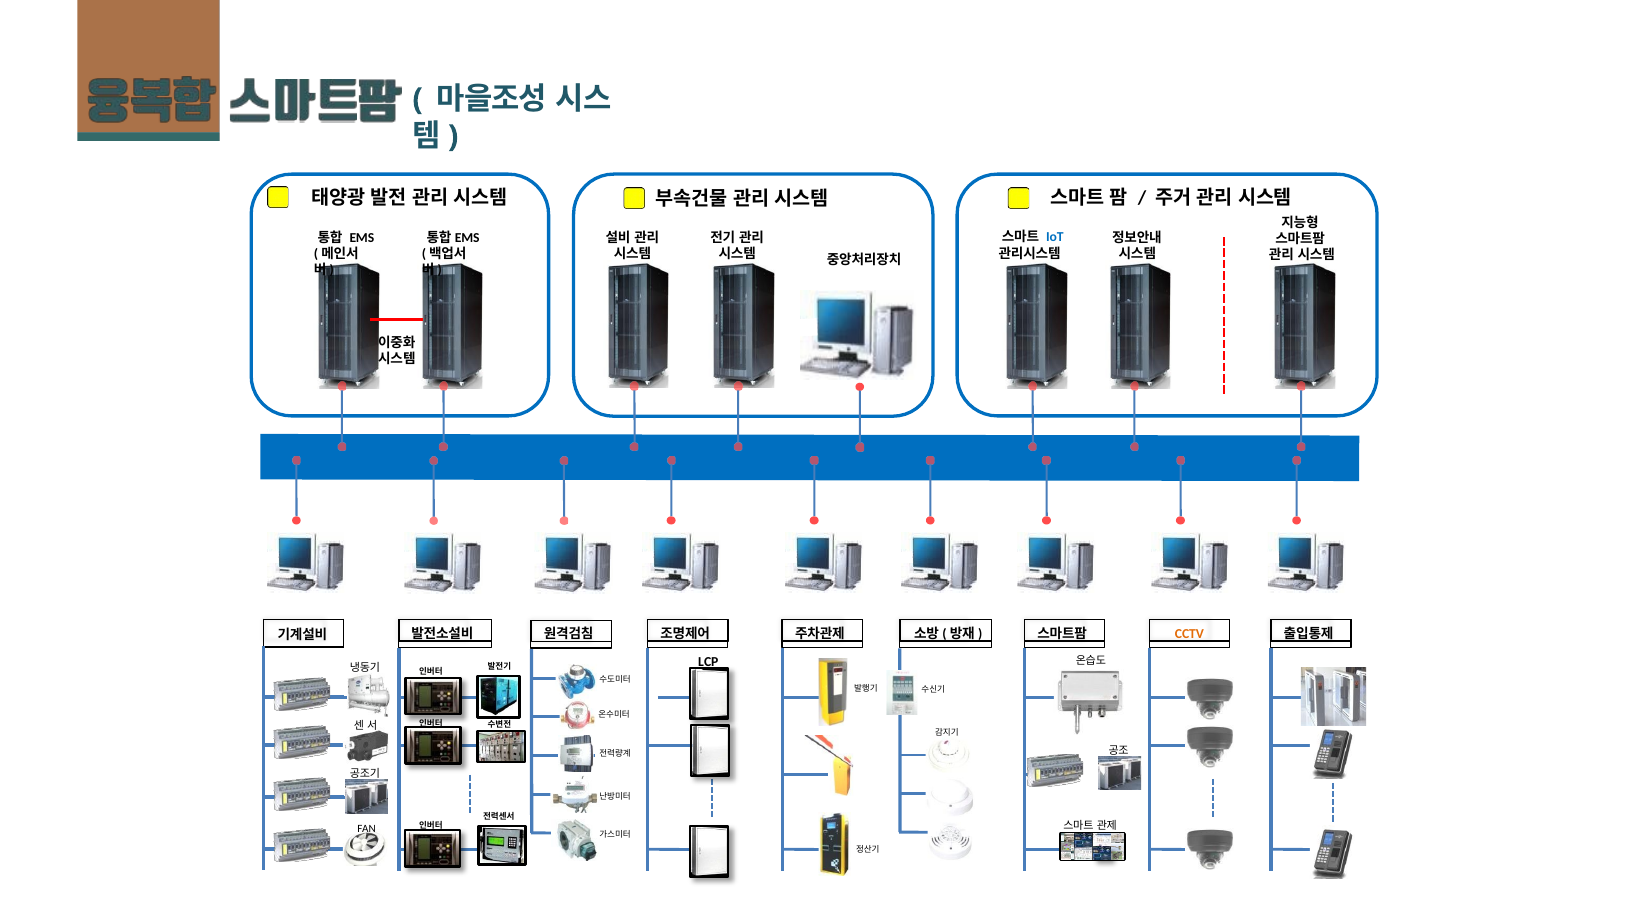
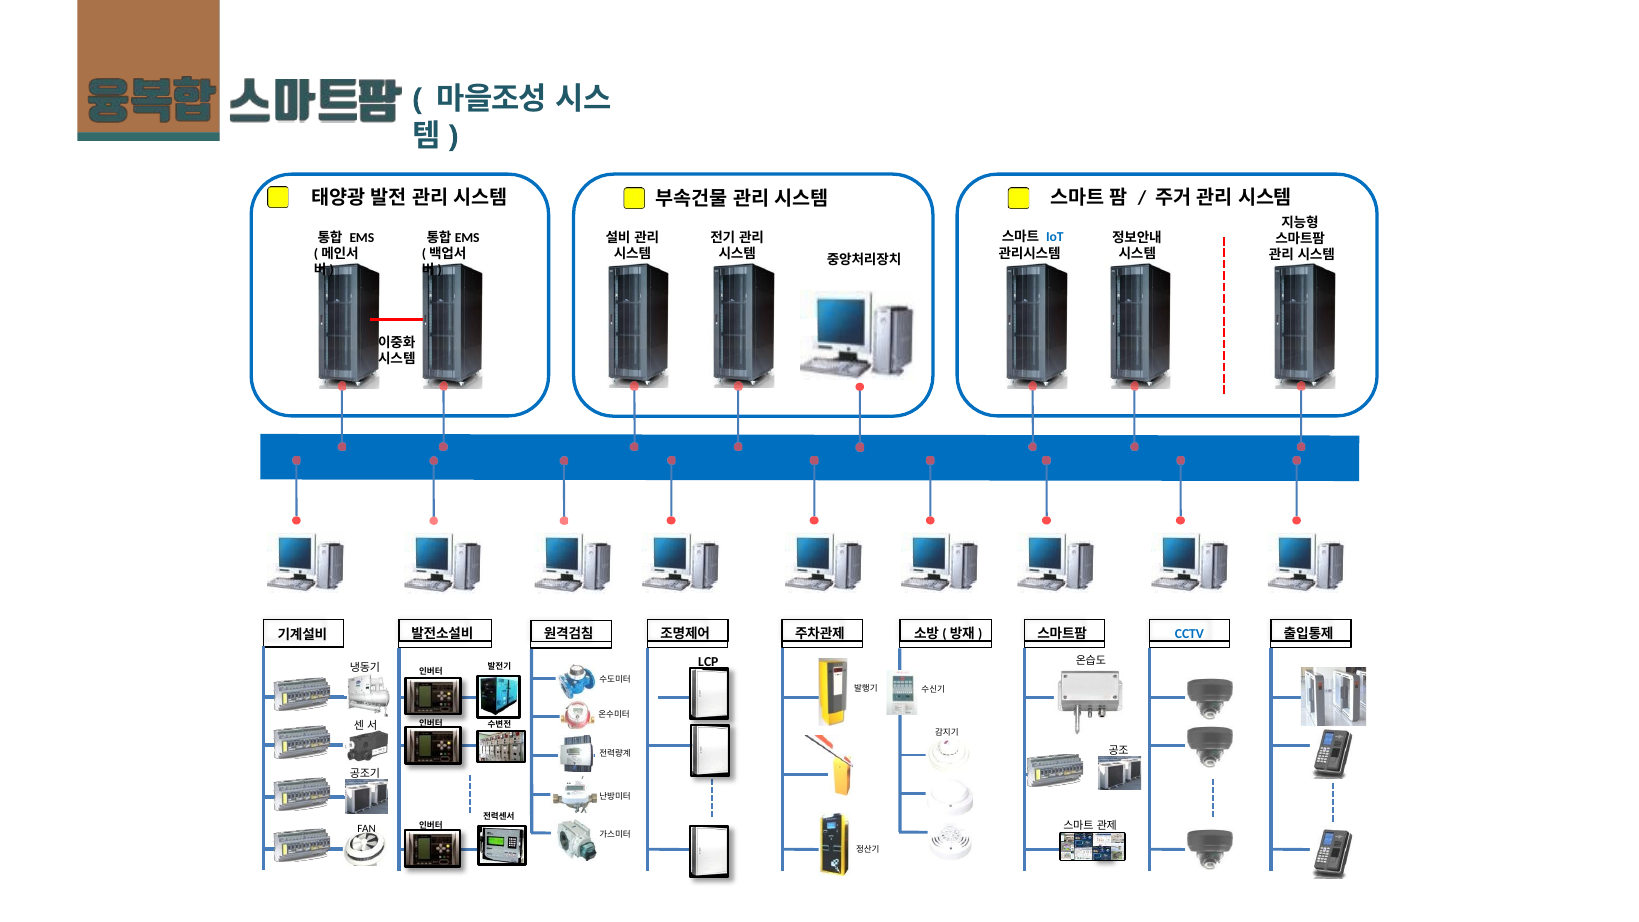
CCTV colour: orange -> blue (1189, 634)
